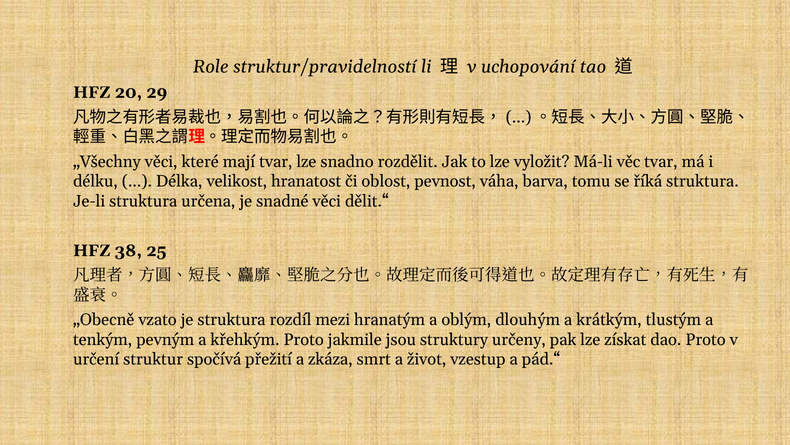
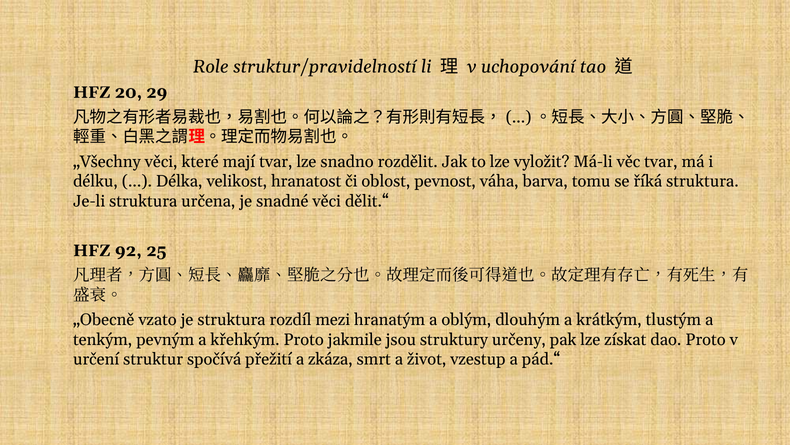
38: 38 -> 92 (128, 250)
